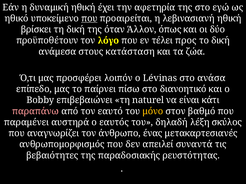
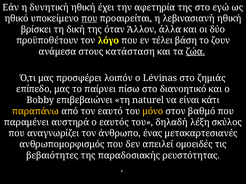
δυναμική: δυναμική -> δυνητική (49, 7)
όπως: όπως -> άλλα (170, 30)
προς: προς -> βάση (186, 41)
το δική: δική -> ζουν (221, 41)
ζώα underline: none -> present (195, 52)
ανάσα: ανάσα -> ζημιάς (211, 78)
παραπάνω colour: pink -> yellow (35, 112)
συναντά: συναντά -> ομοειδές (194, 145)
